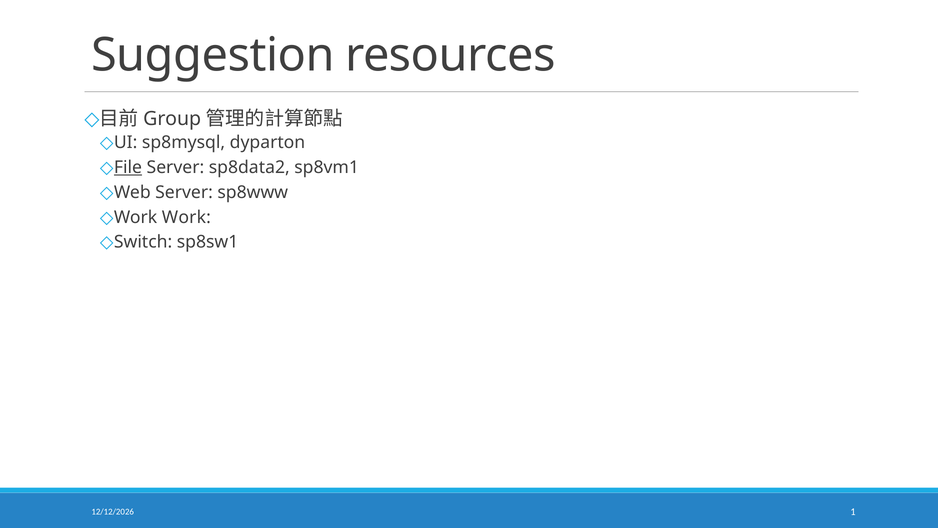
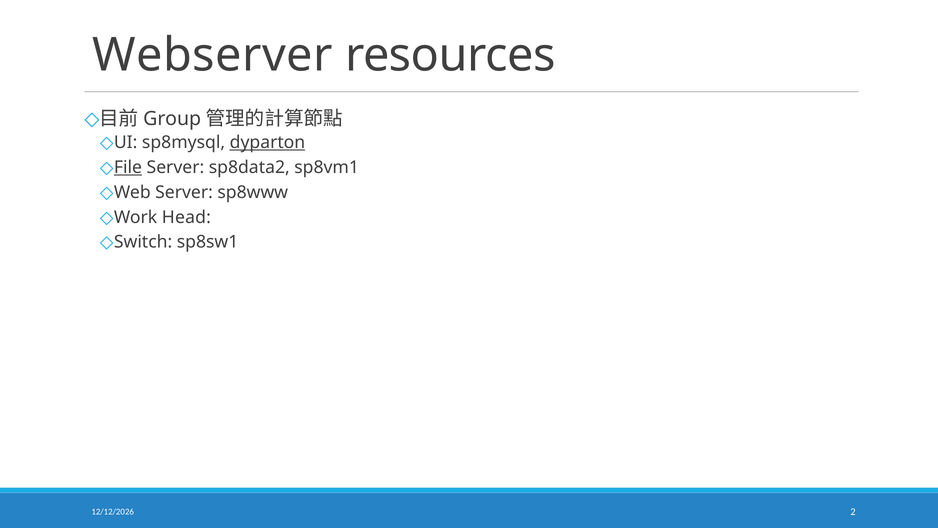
Suggestion: Suggestion -> Webserver (212, 55)
dyparton underline: none -> present (267, 142)
Work Work: Work -> Head (186, 217)
1: 1 -> 2 (853, 512)
